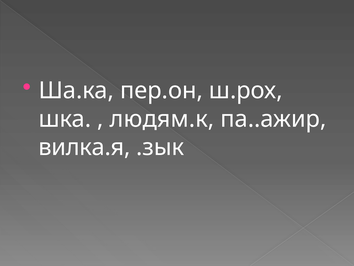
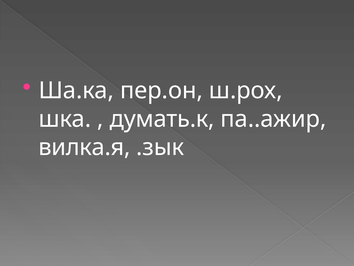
людям.к: людям.к -> думать.к (162, 119)
